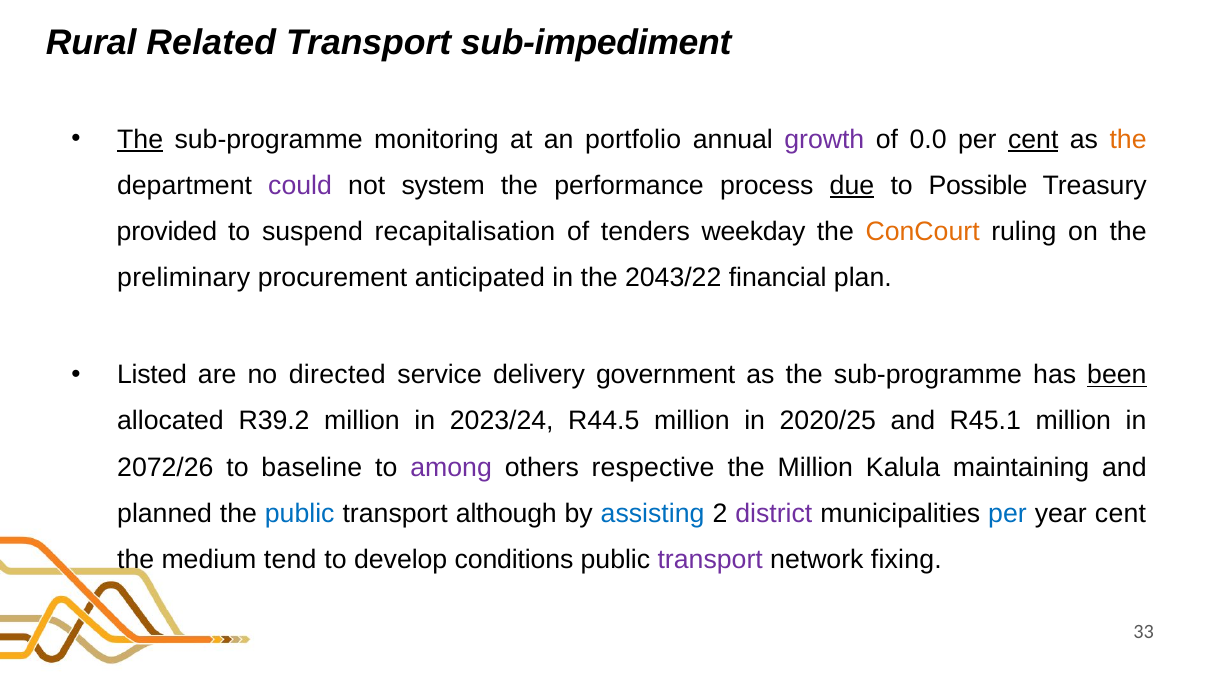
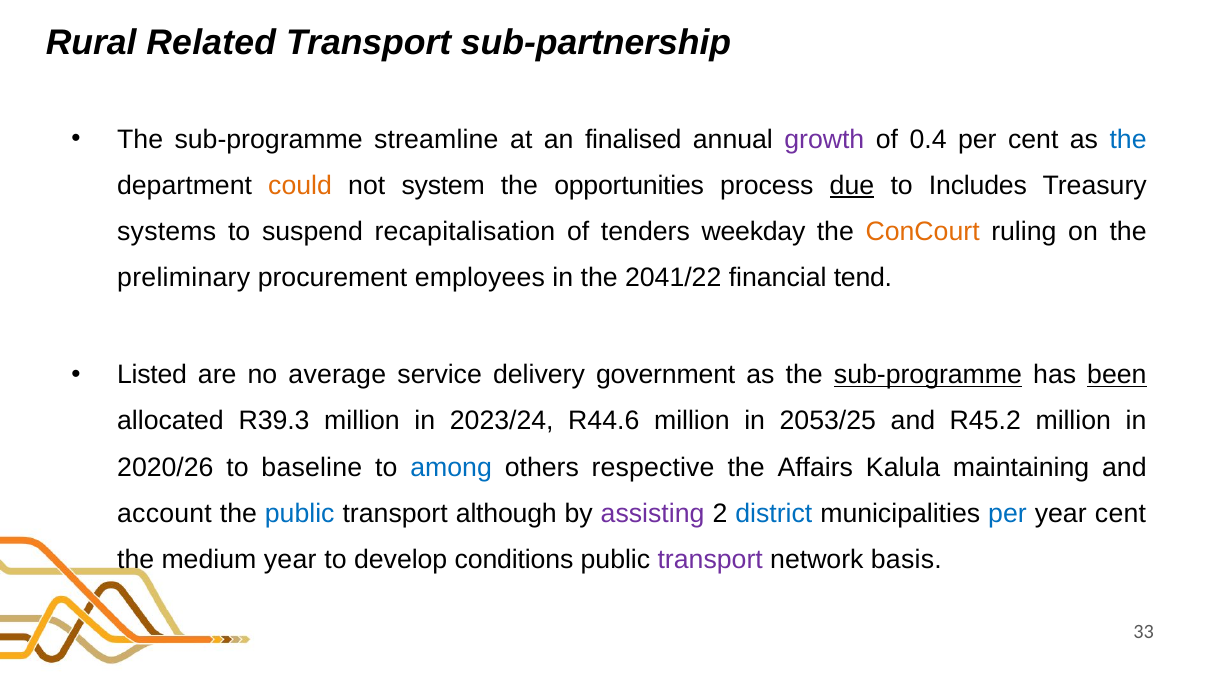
sub-impediment: sub-impediment -> sub-partnership (596, 43)
The underline: present -> none (140, 139)
monitoring: monitoring -> streamline (436, 139)
portfolio: portfolio -> finalised (633, 139)
0.0: 0.0 -> 0.4 (928, 139)
cent underline: present -> none (1033, 139)
the colour: orange -> blue (1128, 139)
could colour: purple -> orange (300, 185)
performance: performance -> opportunities (629, 185)
Possible: Possible -> Includes (978, 185)
provided: provided -> systems (167, 232)
anticipated: anticipated -> employees (480, 278)
2043/22: 2043/22 -> 2041/22 (673, 278)
plan: plan -> tend (863, 278)
directed: directed -> average (337, 375)
sub-programme underline: none -> present (928, 375)
R39.2: R39.2 -> R39.3 (274, 421)
R44.5: R44.5 -> R44.6 (604, 421)
2020/25: 2020/25 -> 2053/25 (828, 421)
R45.1: R45.1 -> R45.2 (985, 421)
2072/26: 2072/26 -> 2020/26 (165, 467)
among colour: purple -> blue (451, 467)
the Million: Million -> Affairs (815, 467)
planned: planned -> account (164, 513)
assisting colour: blue -> purple (653, 513)
district colour: purple -> blue (774, 513)
medium tend: tend -> year (290, 559)
fixing: fixing -> basis (906, 559)
